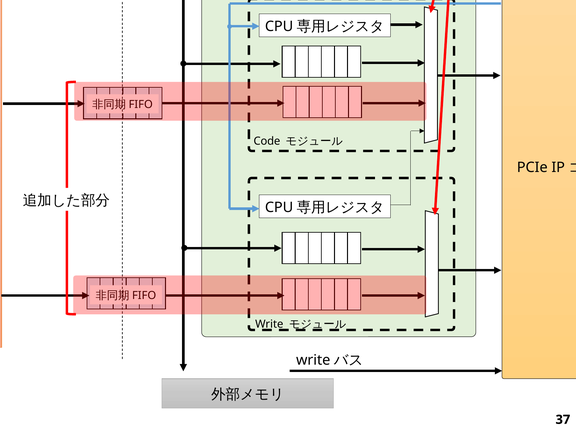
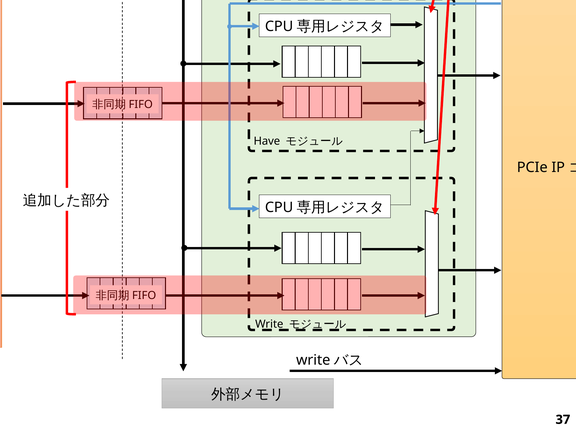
Code: Code -> Have (267, 141)
